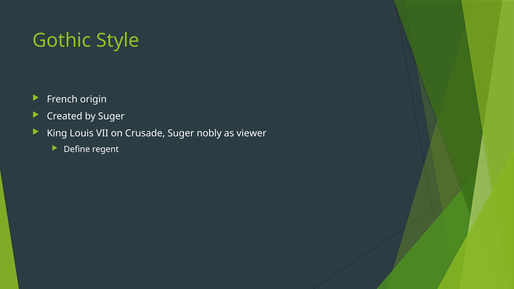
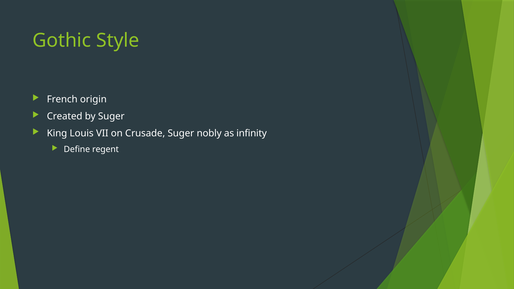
viewer: viewer -> infinity (252, 133)
